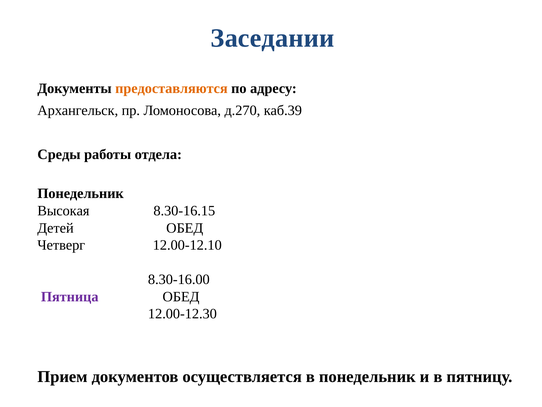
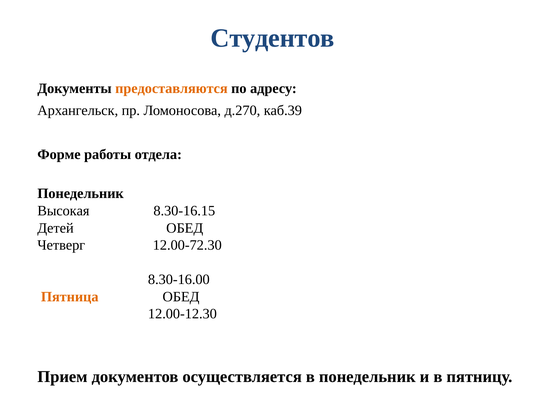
Заседании: Заседании -> Студентов (273, 38)
Среды: Среды -> Форме (59, 154)
12.00-12.10: 12.00-12.10 -> 12.00-72.30 (187, 245)
Пятница colour: purple -> orange (70, 296)
